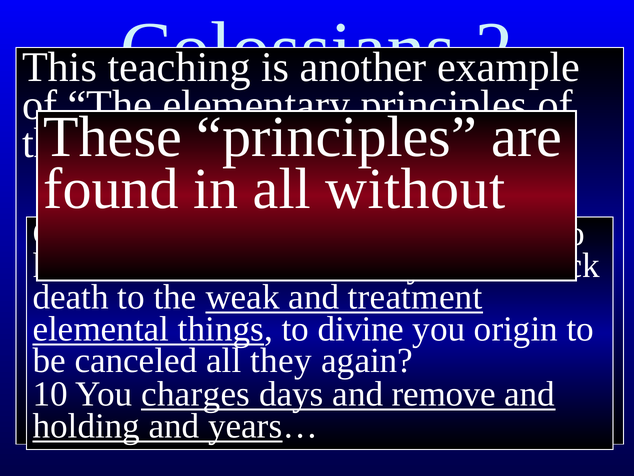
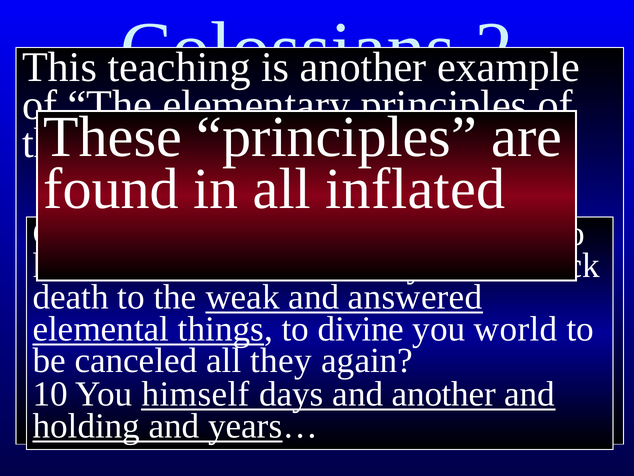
without: without -> inflated (415, 189)
treatment: treatment -> answered (415, 297)
you origin: origin -> world (516, 329)
charges: charges -> himself (196, 394)
and remove: remove -> another (444, 394)
